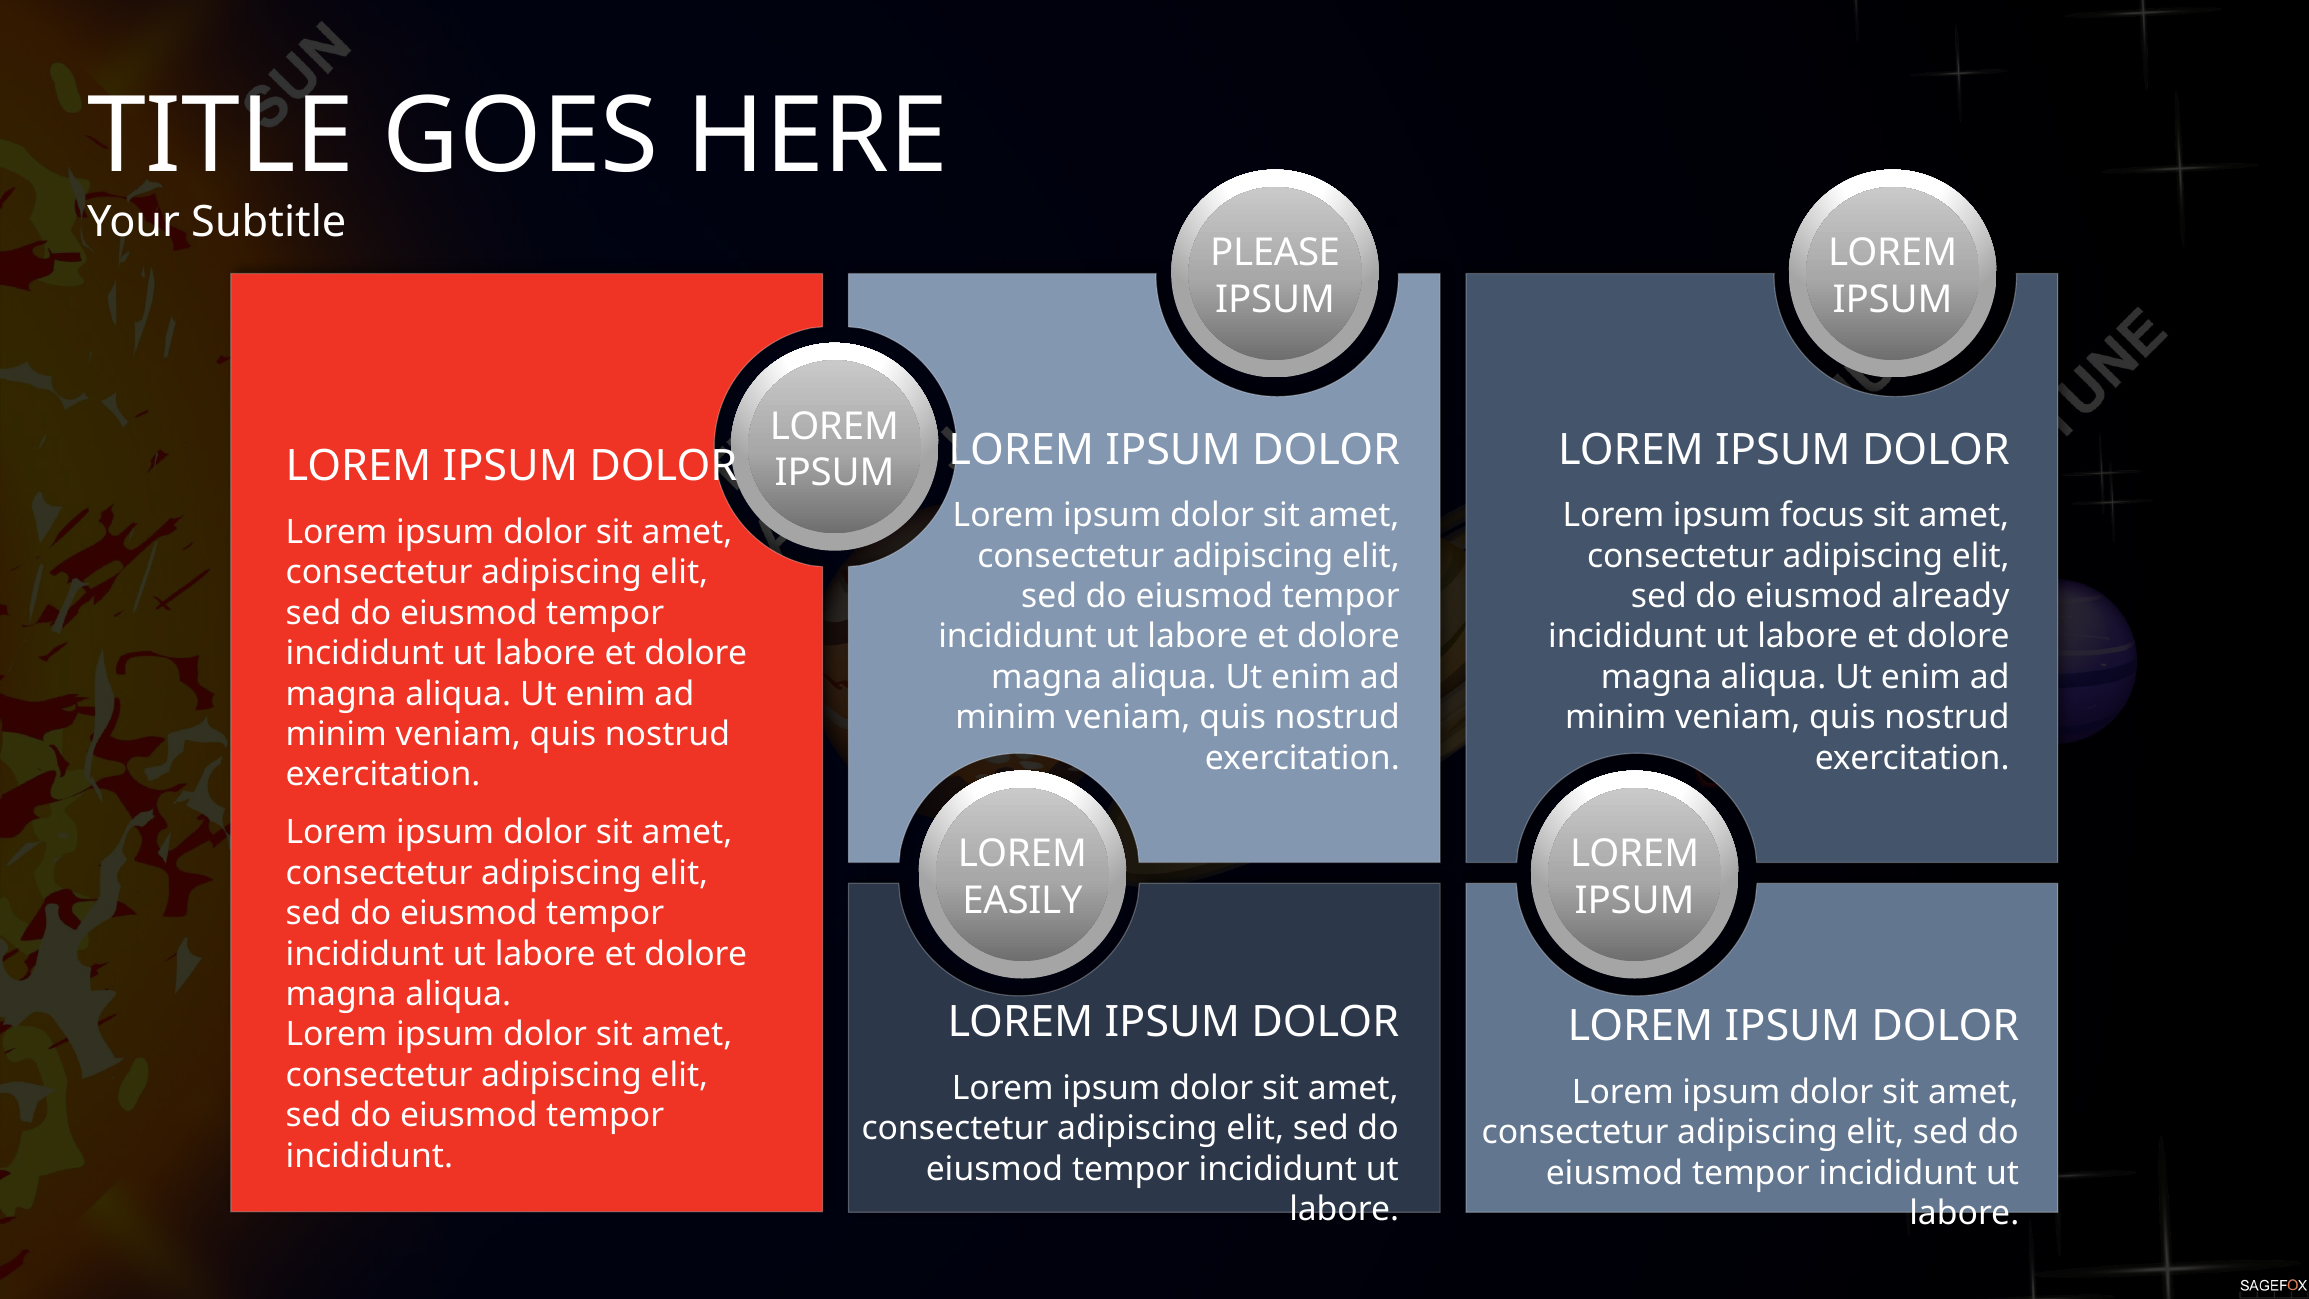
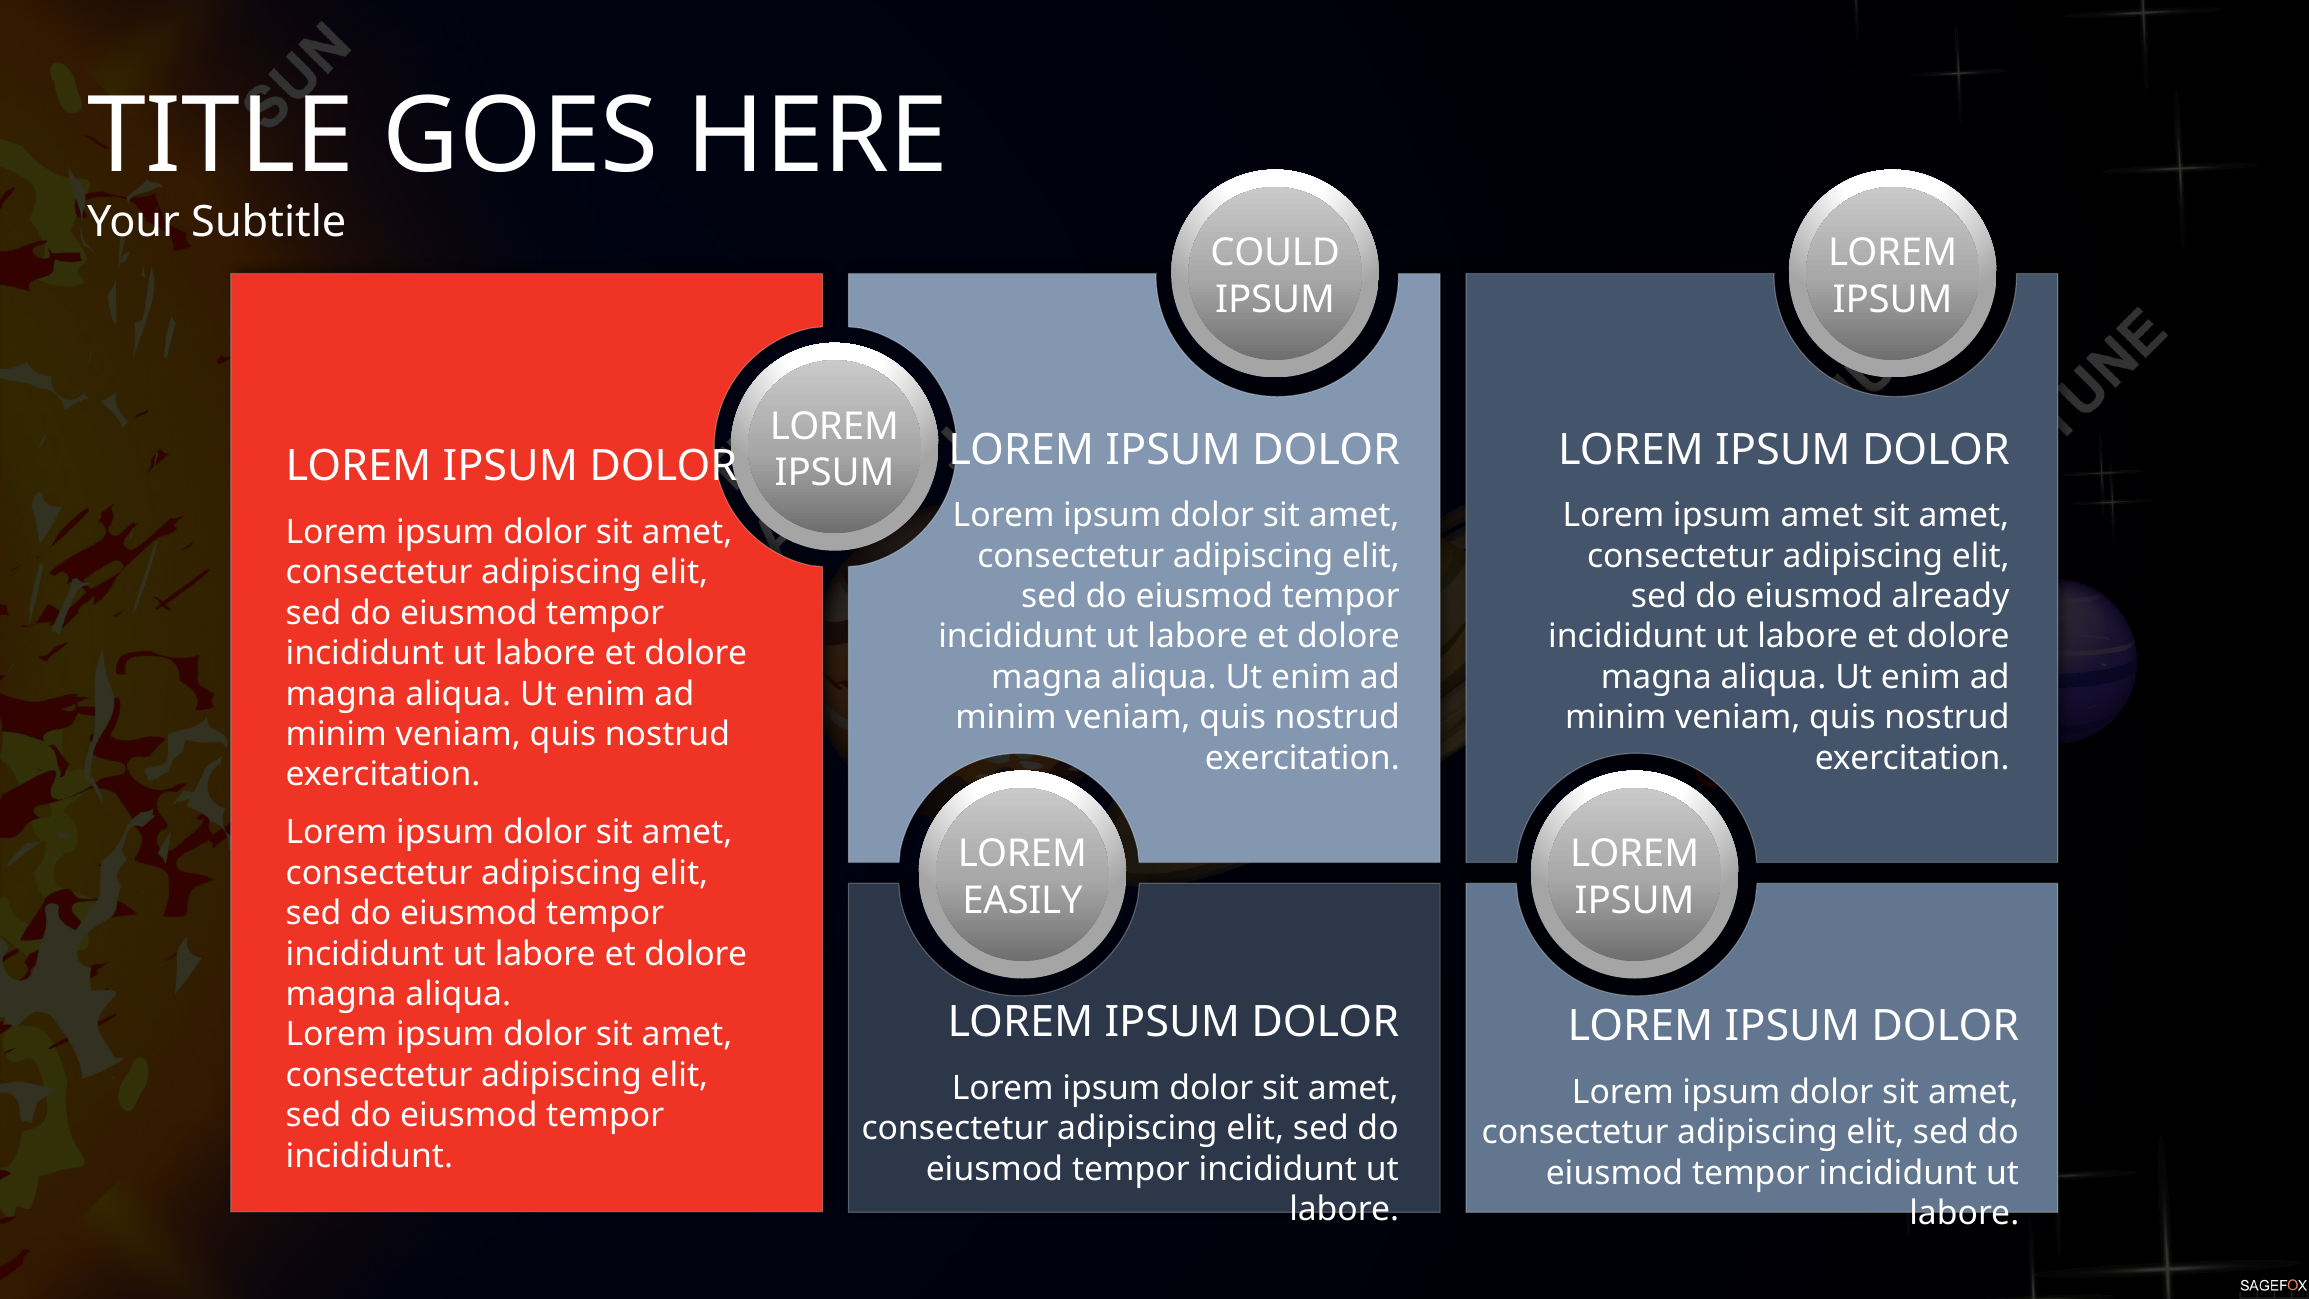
PLEASE: PLEASE -> COULD (1275, 253)
ipsum focus: focus -> amet (1822, 515)
